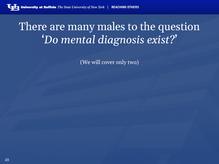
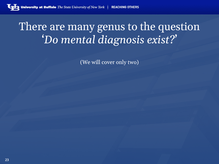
males: males -> genus (111, 27)
